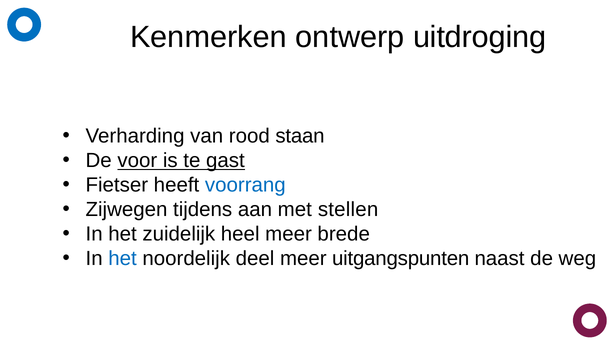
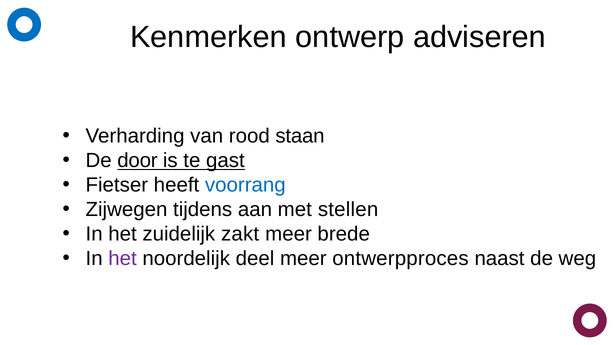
uitdroging: uitdroging -> adviseren (480, 37)
voor: voor -> door (137, 161)
heel: heel -> zakt (240, 234)
het colour: blue -> purple (123, 259)
uitgangspunten: uitgangspunten -> ontwerpproces (400, 259)
